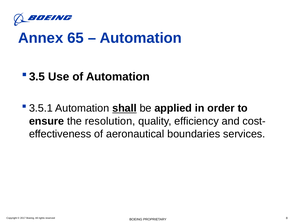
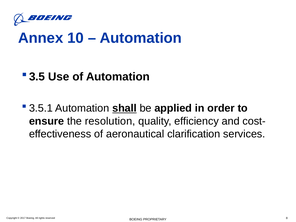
65: 65 -> 10 (76, 38)
boundaries: boundaries -> clarification (194, 134)
